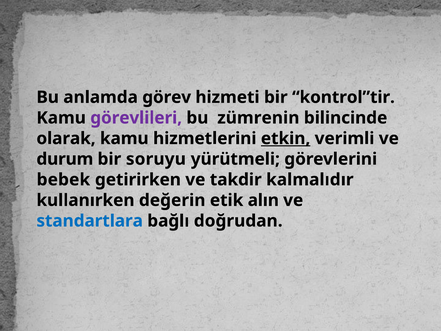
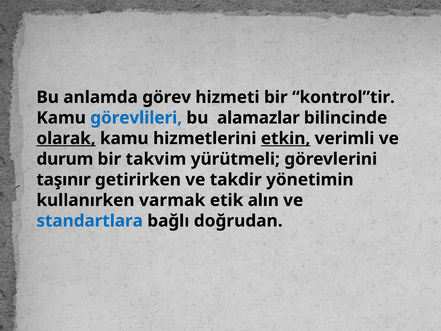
görevlileri colour: purple -> blue (136, 118)
zümrenin: zümrenin -> alamazlar (258, 118)
olarak underline: none -> present (66, 138)
soruyu: soruyu -> takvim (156, 159)
bebek: bebek -> taşınır (64, 180)
kalmalıdır: kalmalıdır -> yönetimin (310, 180)
değerin: değerin -> varmak (172, 200)
